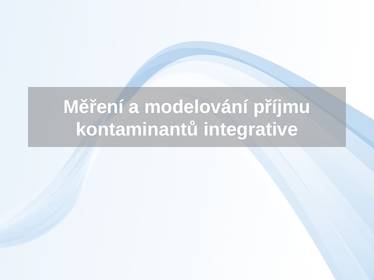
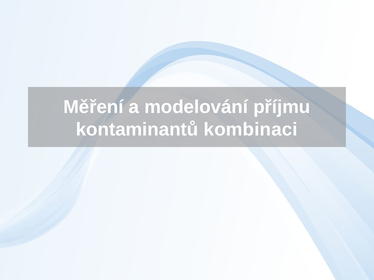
integrative: integrative -> kombinaci (251, 130)
